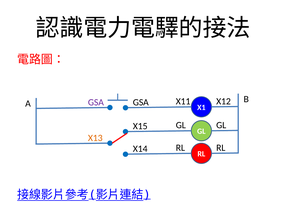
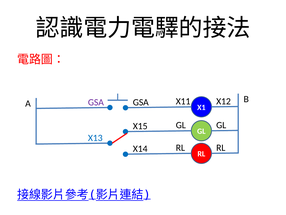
X13 colour: orange -> blue (95, 138)
